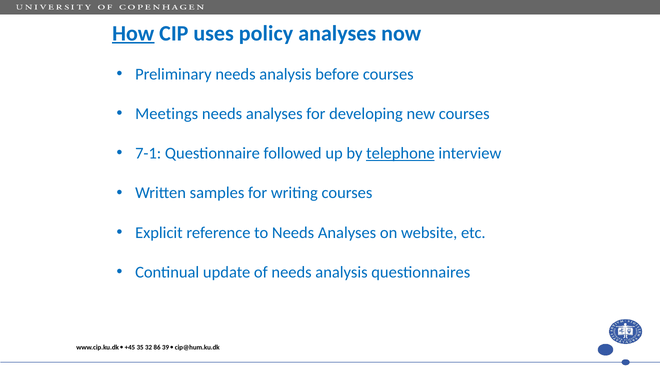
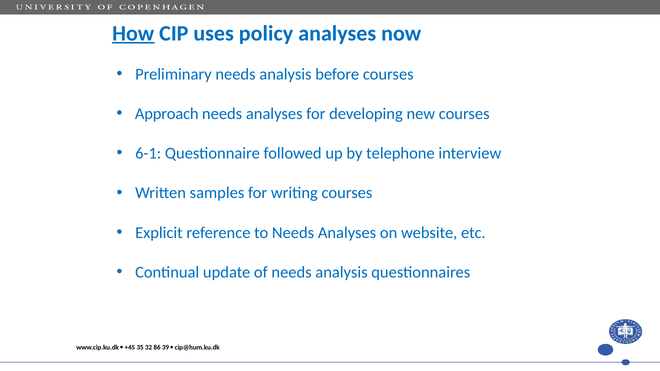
Meetings: Meetings -> Approach (167, 114)
7-1: 7-1 -> 6-1 (148, 154)
telephone underline: present -> none (400, 154)
